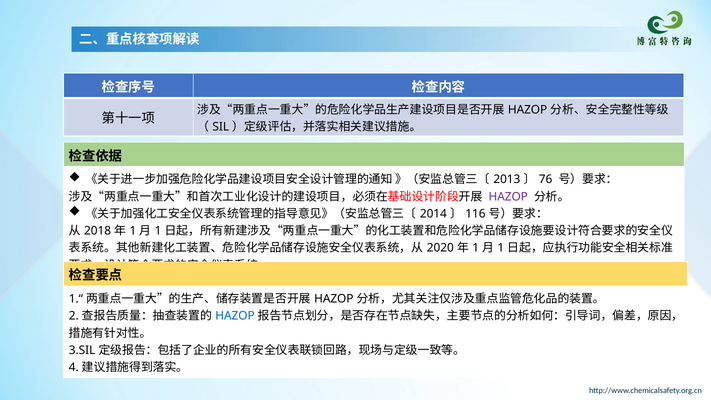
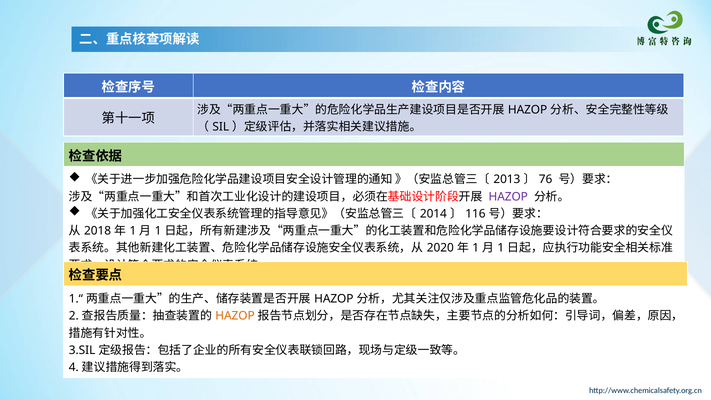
HAZOP colour: blue -> orange (235, 316)
